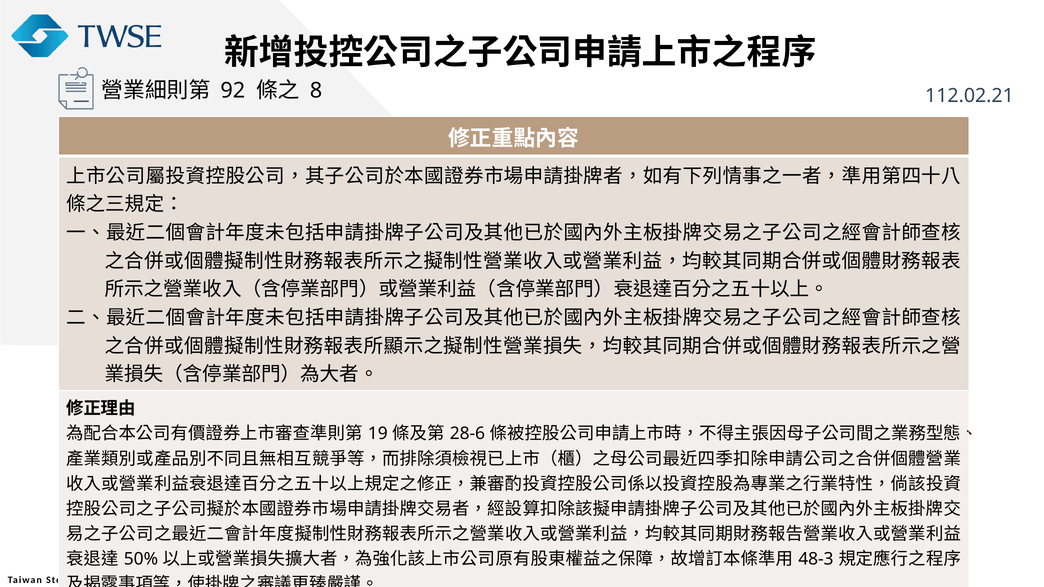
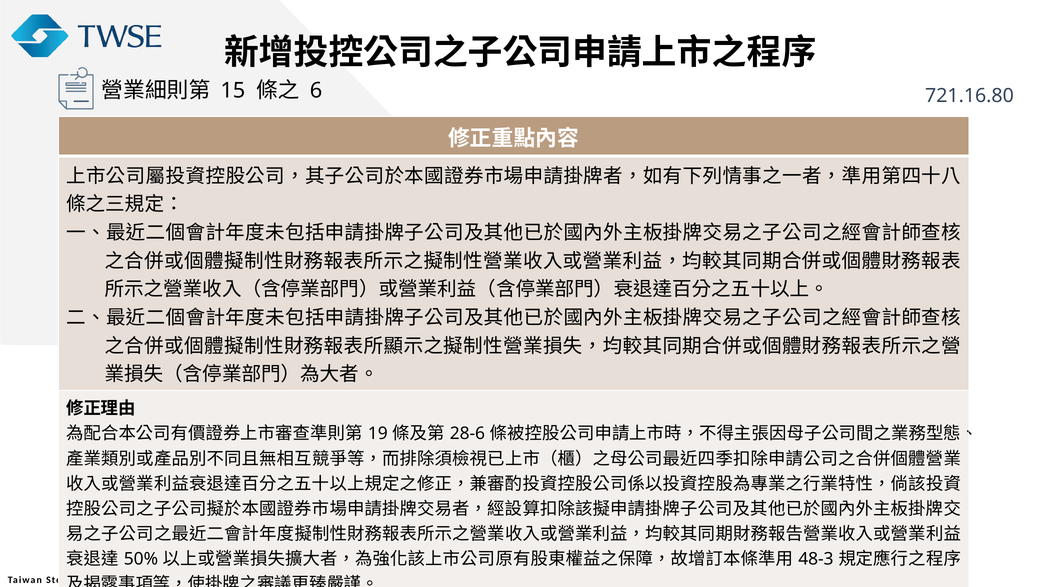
92: 92 -> 15 (233, 91)
8: 8 -> 6 (316, 91)
112.02.21: 112.02.21 -> 721.16.80 (969, 96)
